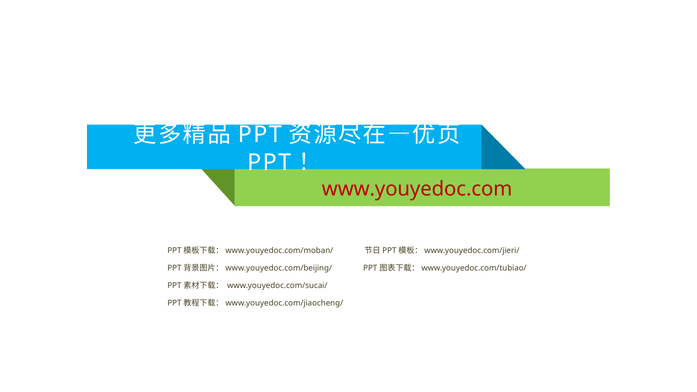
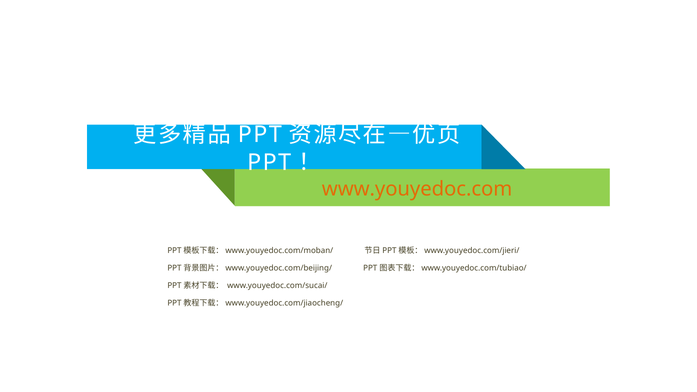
www.youyedoc.com colour: red -> orange (417, 189)
